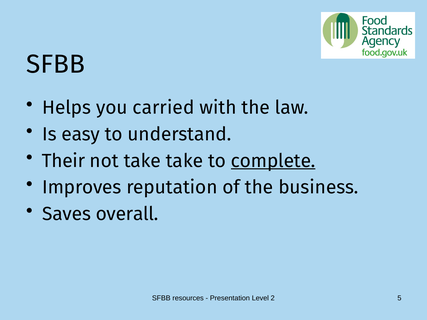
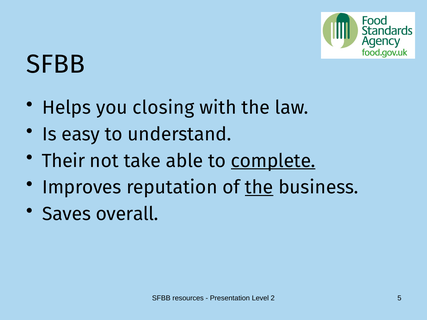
carried: carried -> closing (163, 108)
take take: take -> able (184, 161)
the underline: none -> present (259, 187)
